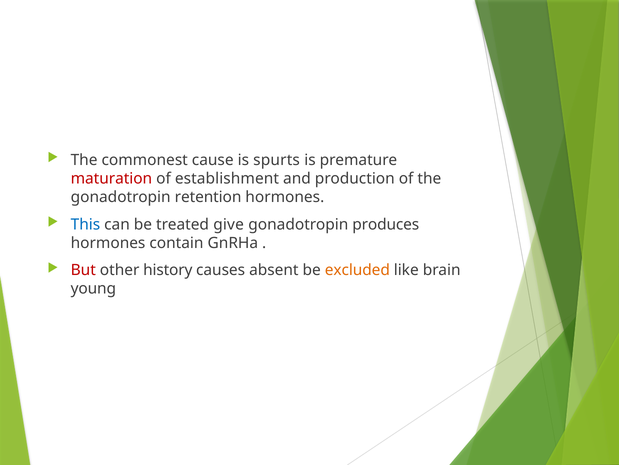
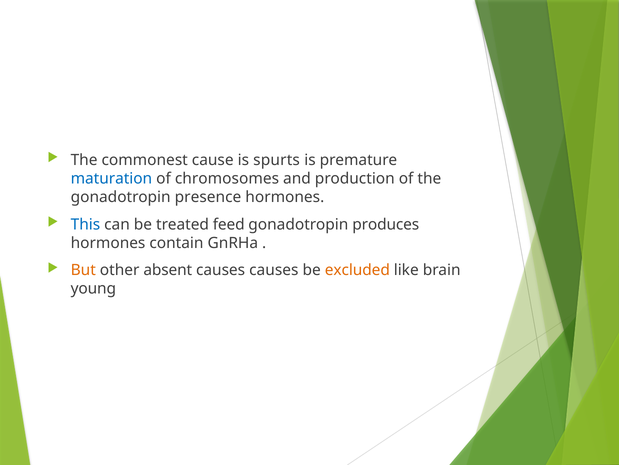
maturation colour: red -> blue (111, 178)
establishment: establishment -> chromosomes (227, 178)
retention: retention -> presence (208, 197)
give: give -> feed (229, 224)
But colour: red -> orange (83, 270)
history: history -> absent (168, 270)
causes absent: absent -> causes (274, 270)
